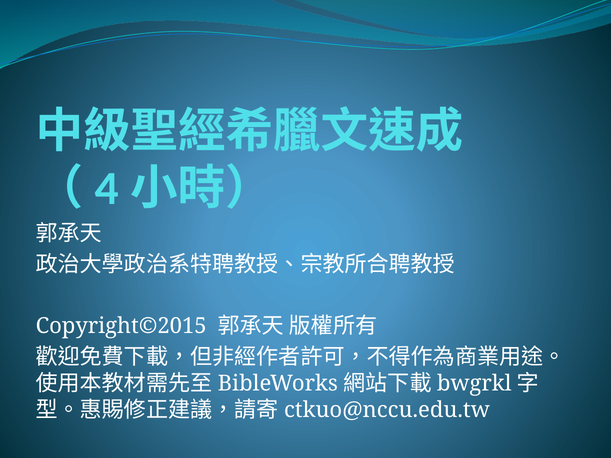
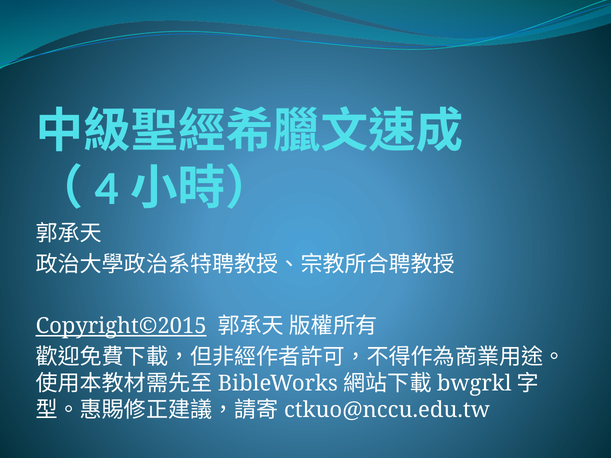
Copyright©2015 underline: none -> present (121, 326)
